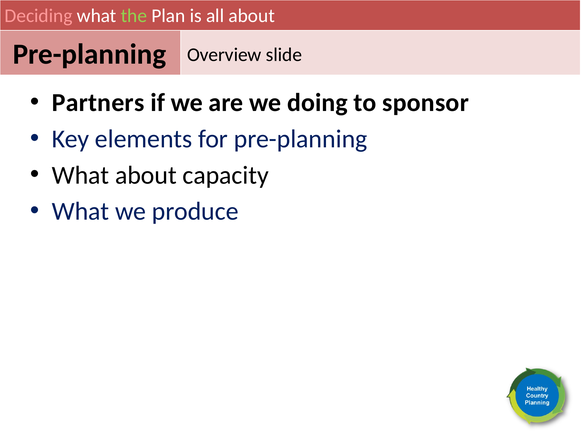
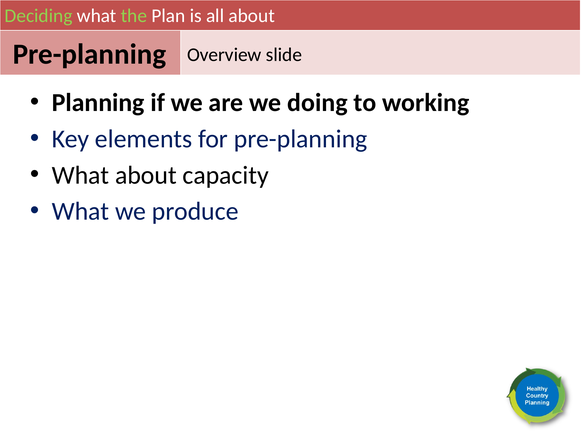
Deciding colour: pink -> light green (38, 16)
Partners: Partners -> Planning (98, 103)
sponsor: sponsor -> working (426, 103)
